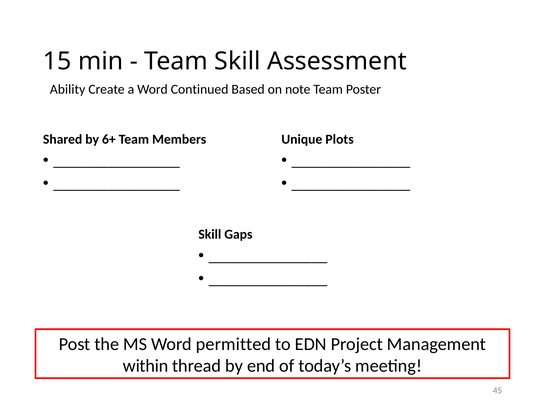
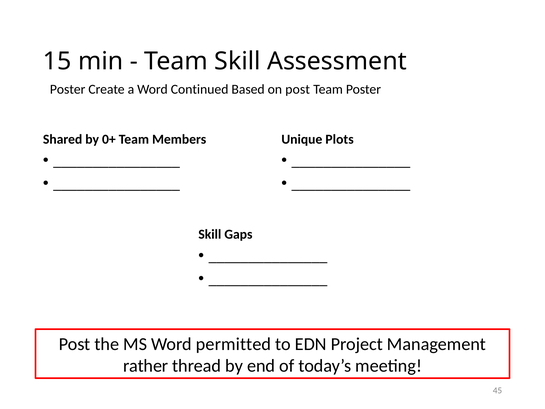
Ability: Ability -> Poster (68, 89)
on note: note -> post (298, 89)
6+: 6+ -> 0+ (109, 139)
within: within -> rather (146, 366)
